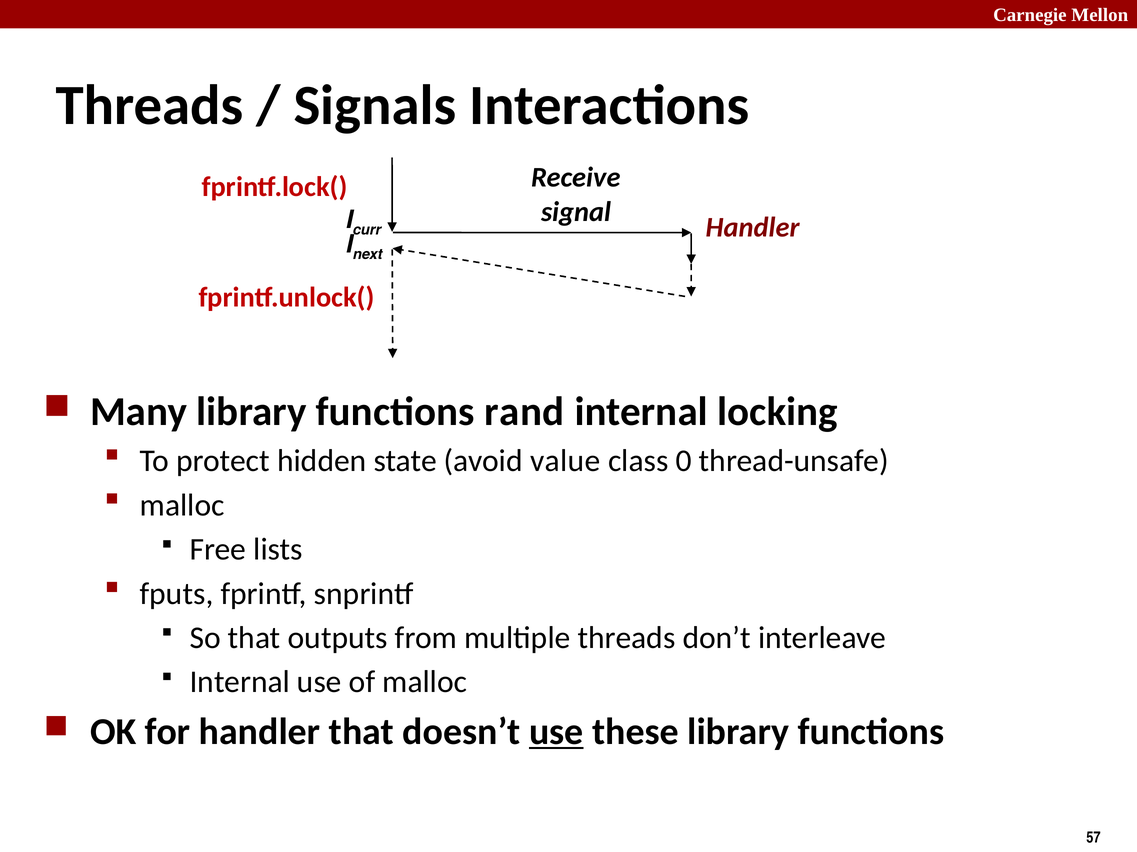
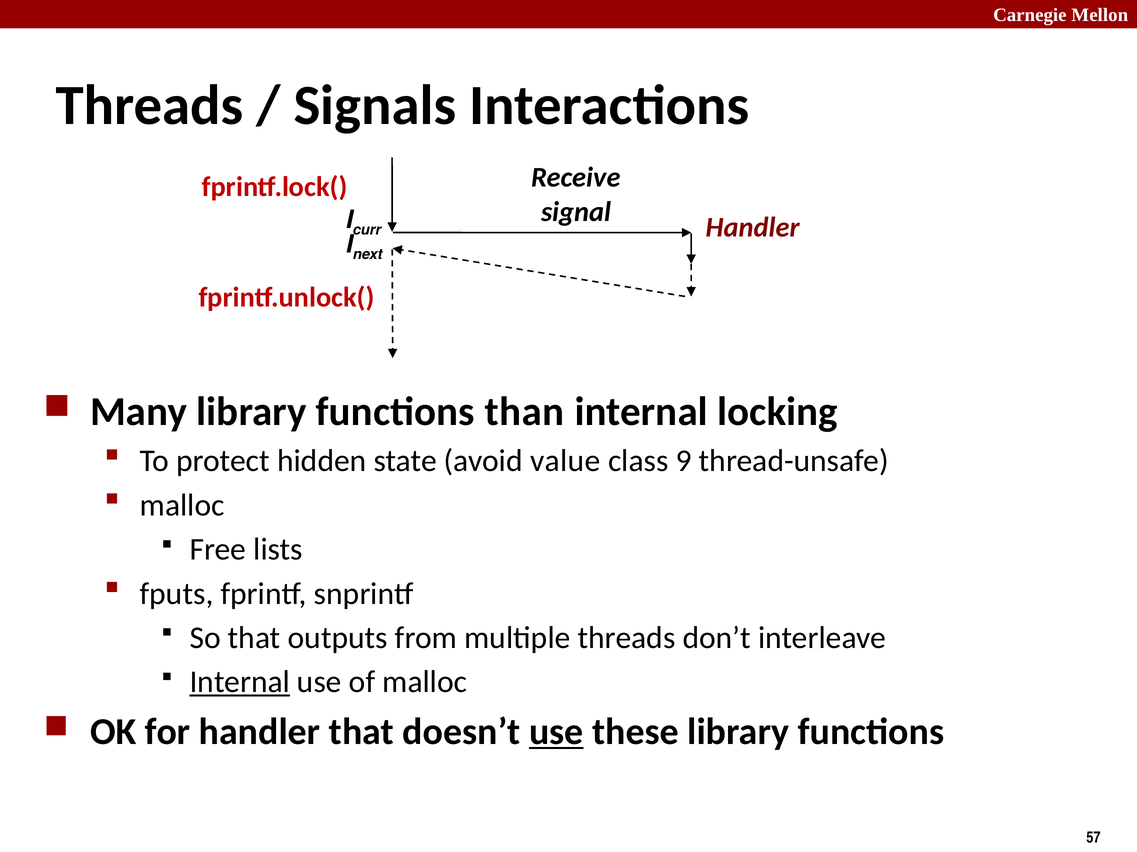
rand: rand -> than (524, 412)
0: 0 -> 9 (684, 461)
Internal underline: none -> present (240, 683)
